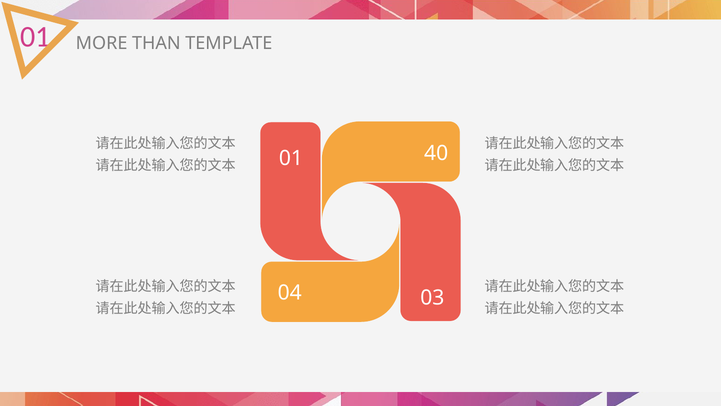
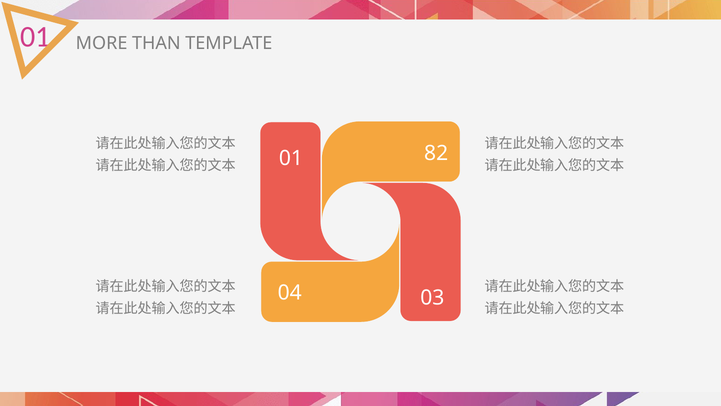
40: 40 -> 82 (436, 153)
